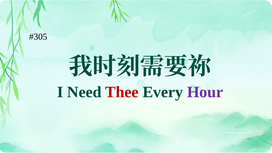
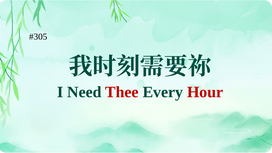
Hour colour: purple -> red (205, 92)
